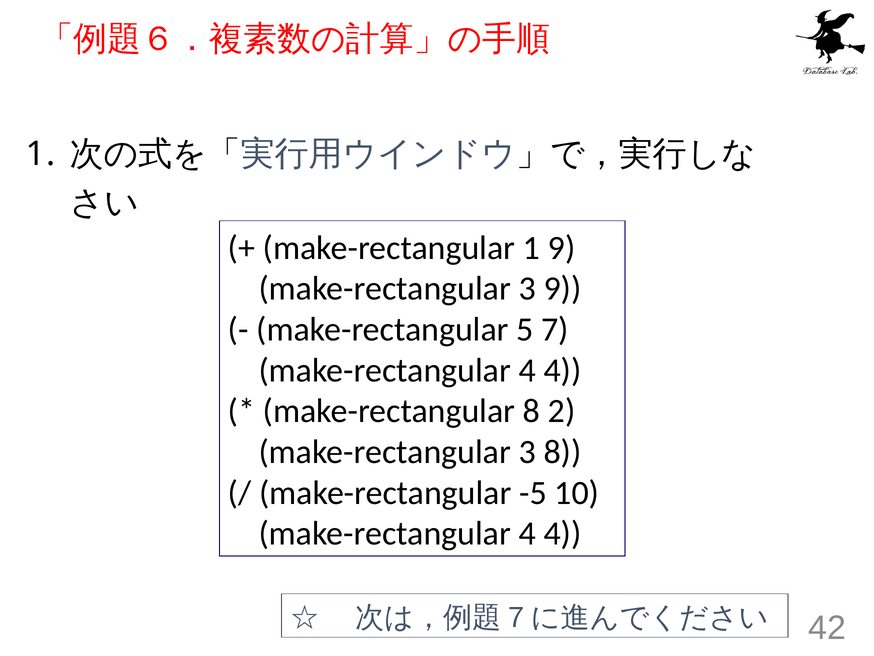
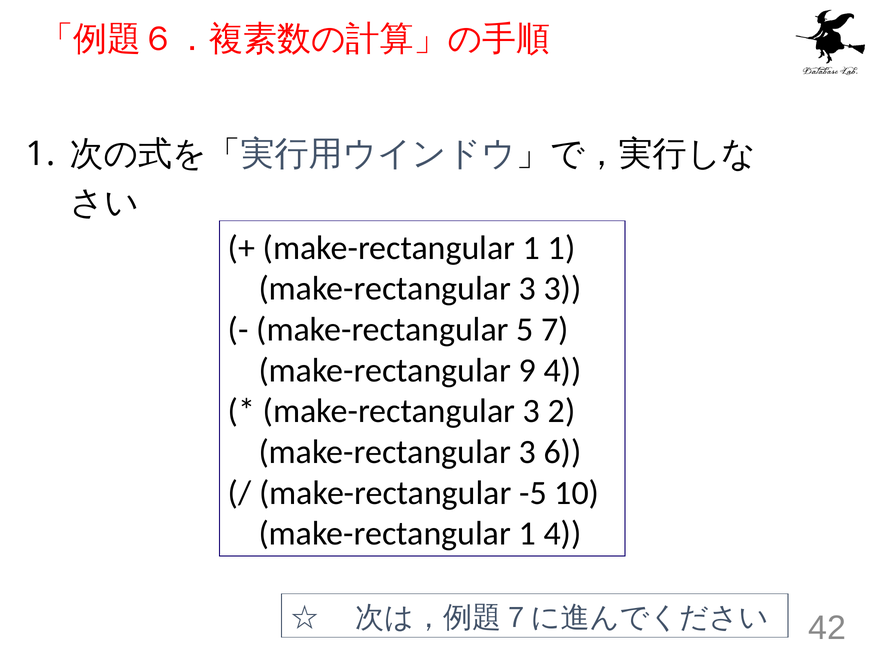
1 9: 9 -> 1 (562, 248)
3 9: 9 -> 3 (562, 288)
4: 4 -> 9 (527, 370)
8: 8 -> 3 (532, 411)
3 8: 8 -> 6 (562, 452)
4: 4 -> 1 (527, 533)
